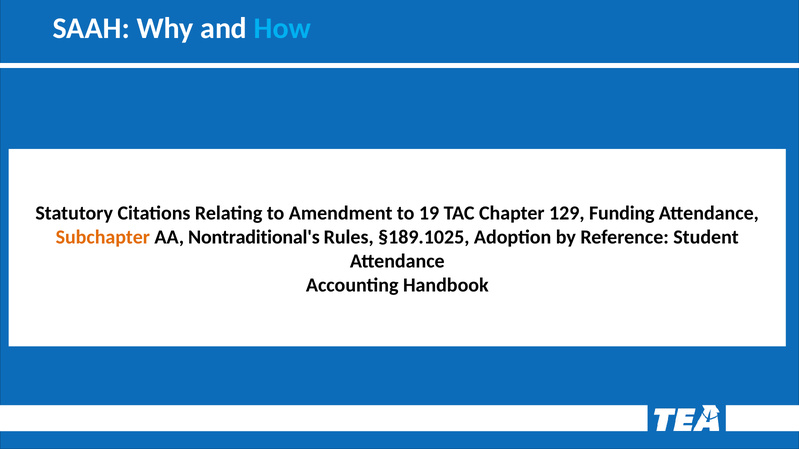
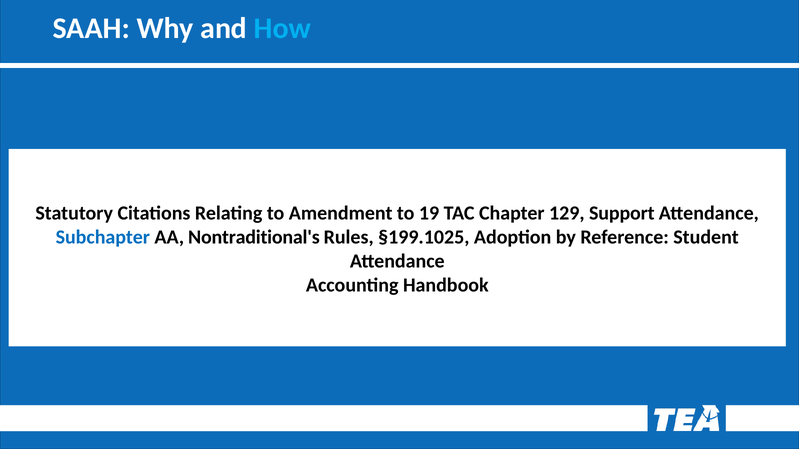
Funding: Funding -> Support (622, 213)
Subchapter colour: orange -> blue (103, 237)
§189.1025: §189.1025 -> §199.1025 (424, 237)
